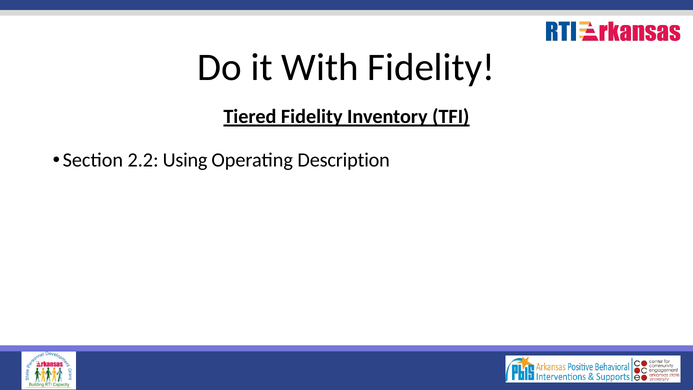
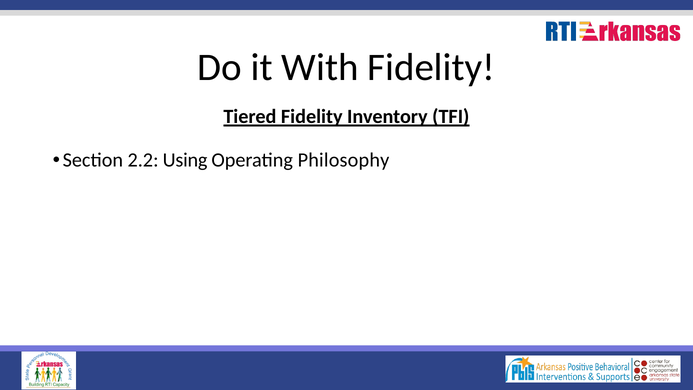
Description: Description -> Philosophy (343, 160)
